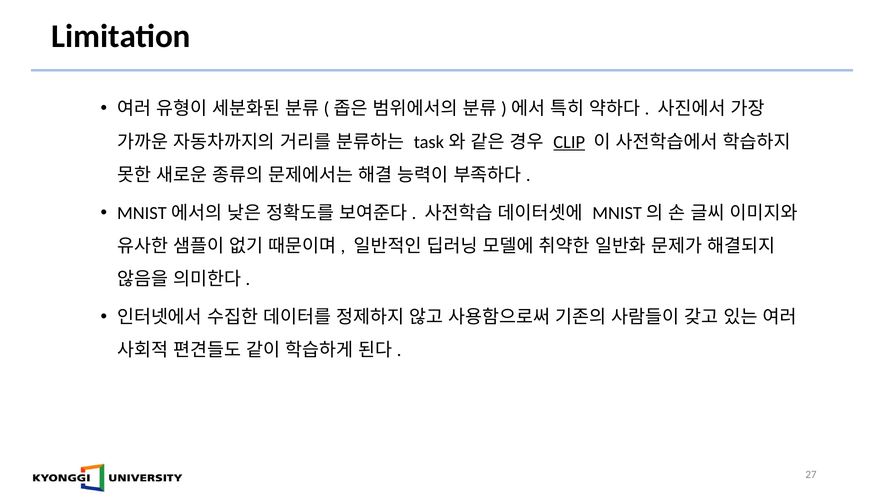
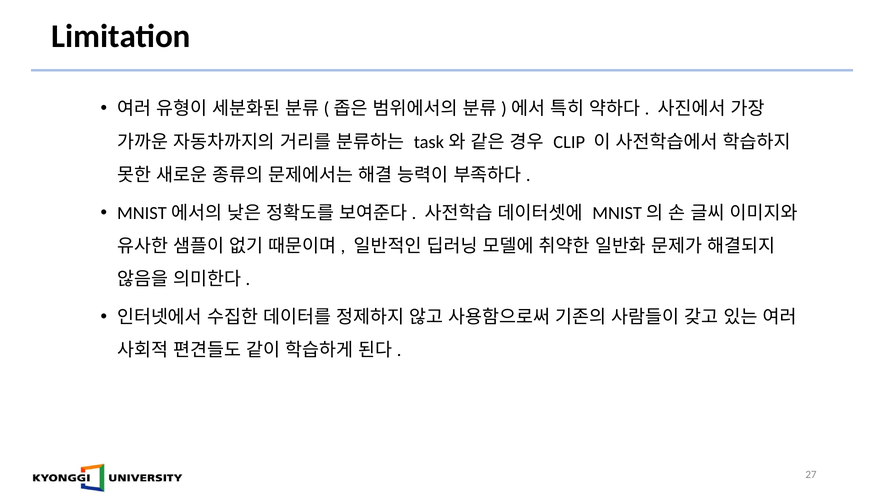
CLIP underline: present -> none (569, 142)
